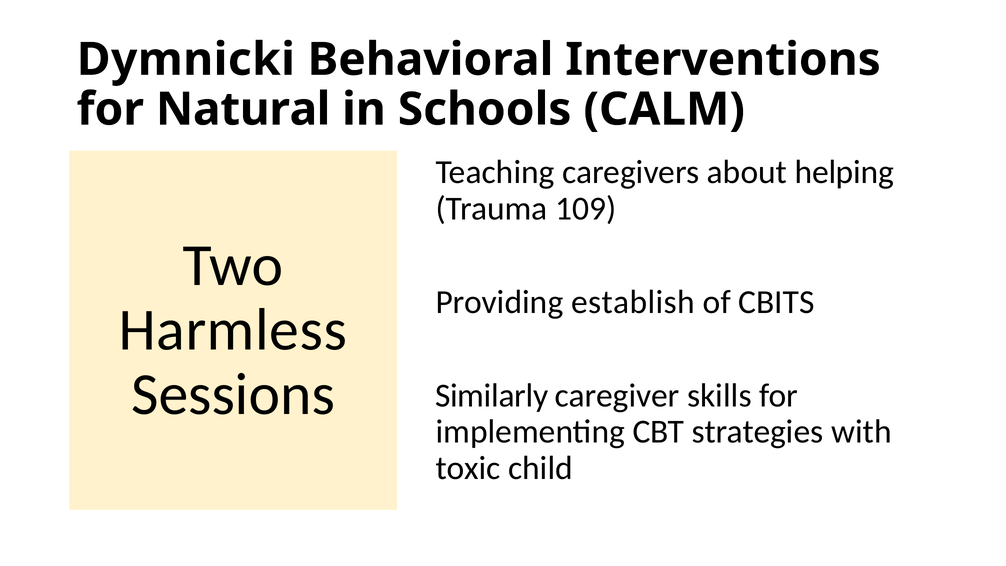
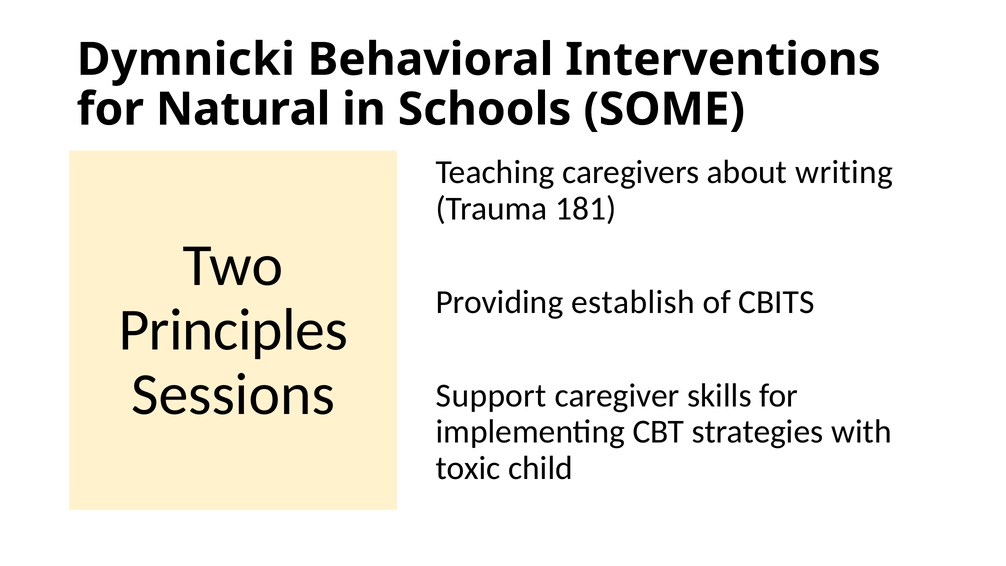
CALM: CALM -> SOME (664, 109)
helping: helping -> writing (844, 172)
109: 109 -> 181 (586, 209)
Harmless: Harmless -> Principles (233, 330)
Similarly: Similarly -> Support (491, 395)
